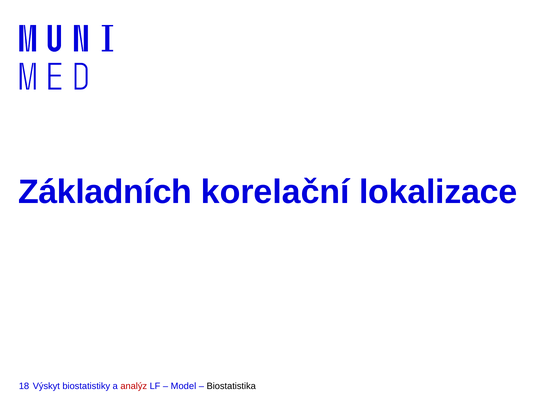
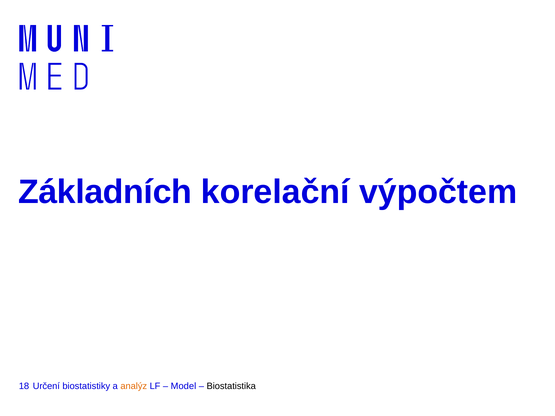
lokalizace: lokalizace -> výpočtem (438, 192)
Výskyt: Výskyt -> Určení (46, 386)
analýz colour: red -> orange (134, 386)
